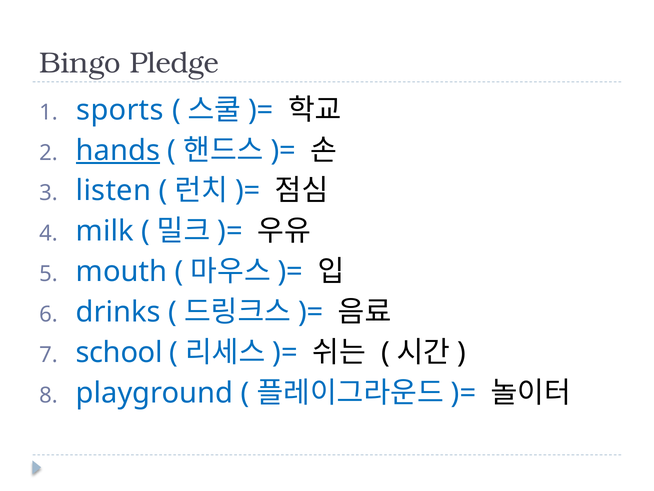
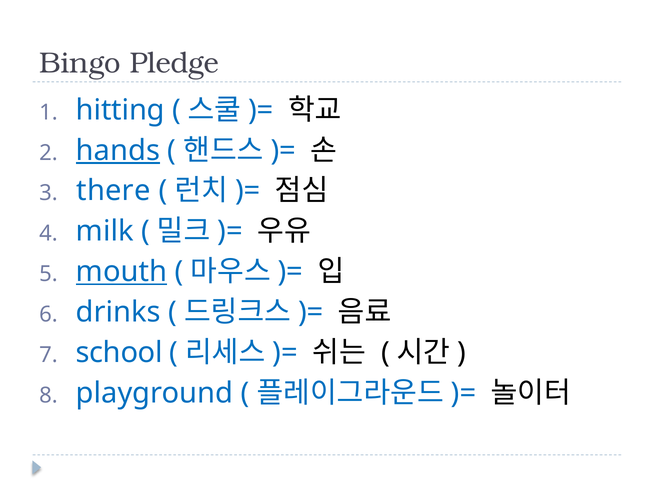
sports: sports -> hitting (120, 110)
listen: listen -> there (113, 191)
mouth underline: none -> present (122, 271)
